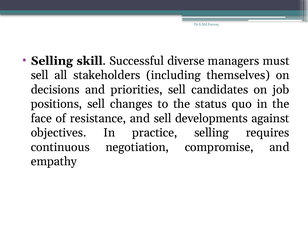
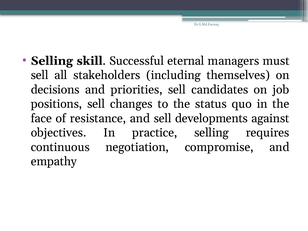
diverse: diverse -> eternal (186, 61)
